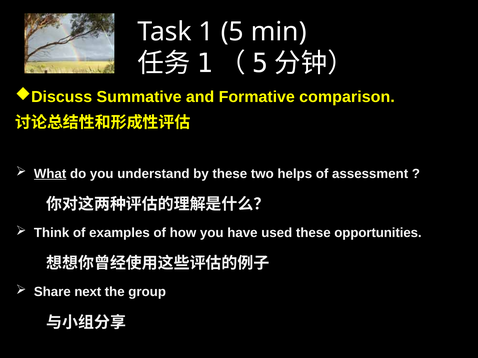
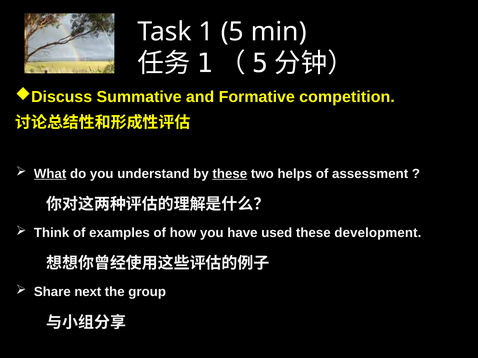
comparison: comparison -> competition (347, 97)
these underline: none -> present (230, 174)
opportunities: opportunities -> development (378, 233)
